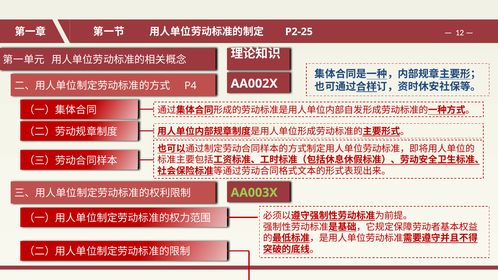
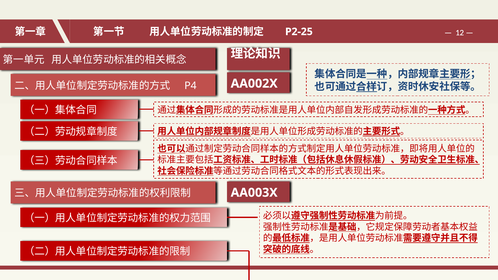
AA003X colour: light green -> white (254, 193)
